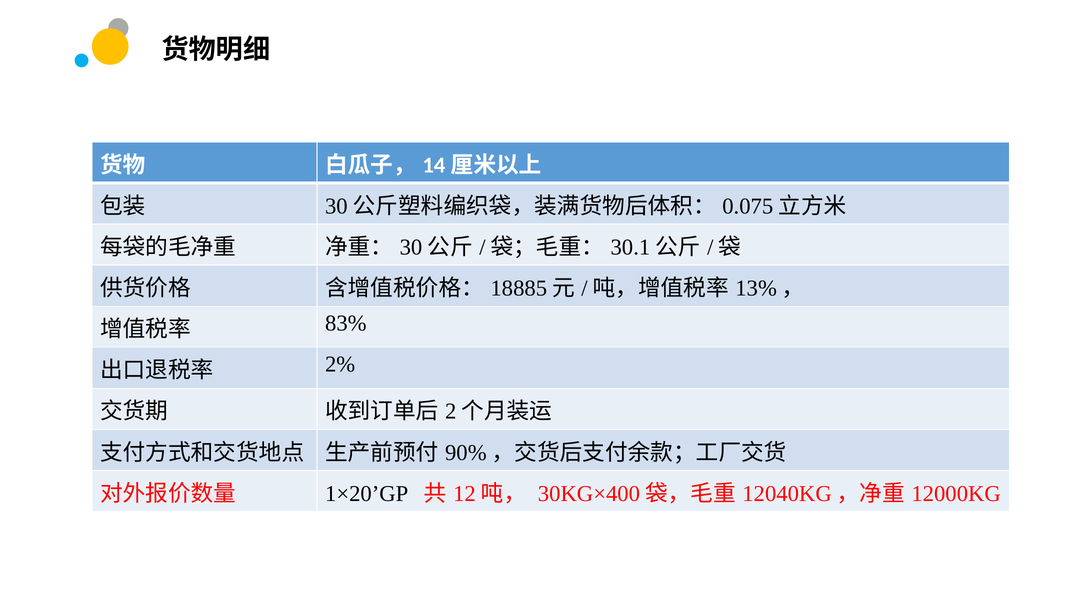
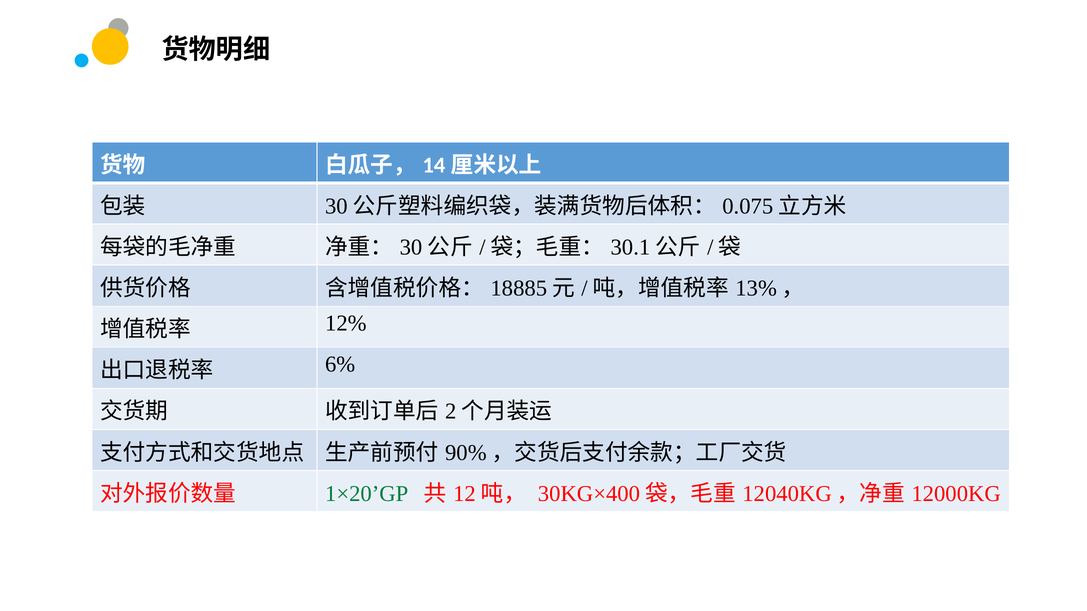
83%: 83% -> 12% (346, 323)
2%: 2% -> 6% (340, 364)
1×20’GP colour: black -> green (367, 494)
